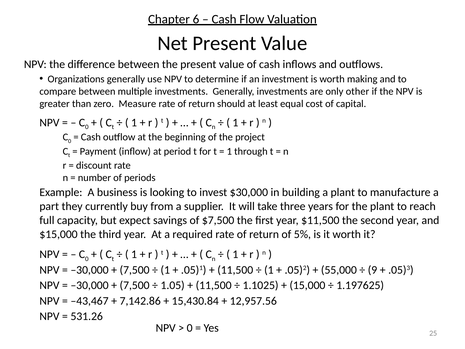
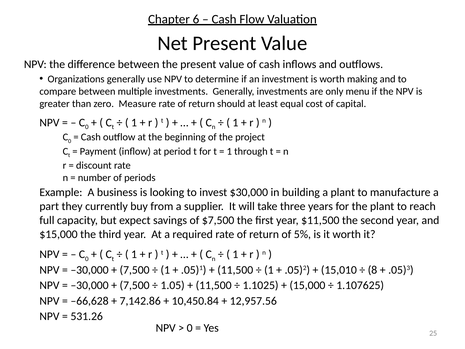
other: other -> menu (358, 91)
55,000: 55,000 -> 15,010 (339, 270)
9: 9 -> 8 (372, 270)
1.197625: 1.197625 -> 1.107625 (360, 285)
–43,467: –43,467 -> –66,628 (90, 301)
15,430.84: 15,430.84 -> 10,450.84 (195, 301)
